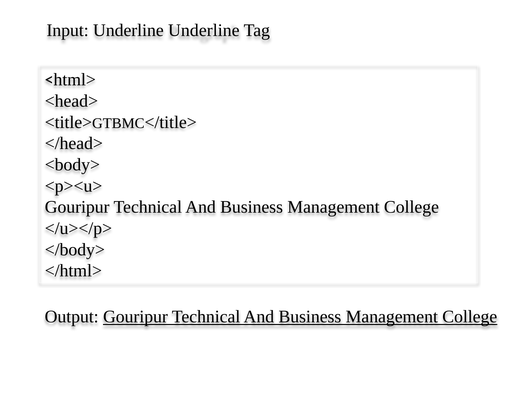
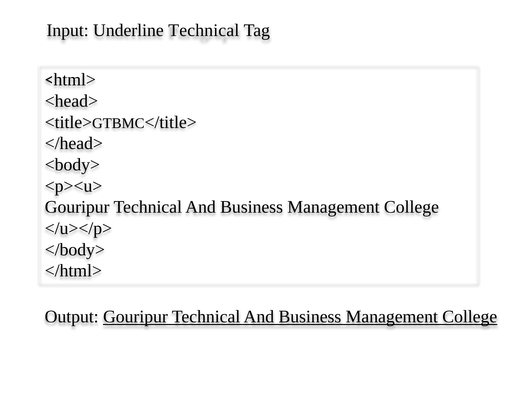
Underline Underline: Underline -> Technical (204, 30)
